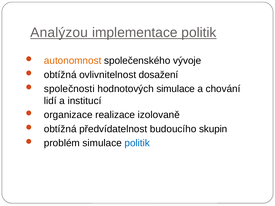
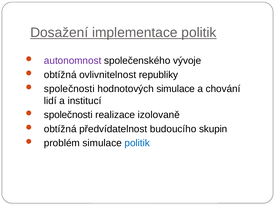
Analýzou: Analýzou -> Dosažení (59, 33)
autonomnost colour: orange -> purple (73, 61)
dosažení: dosažení -> republiky (159, 75)
organizace: organizace -> společnosti (68, 115)
